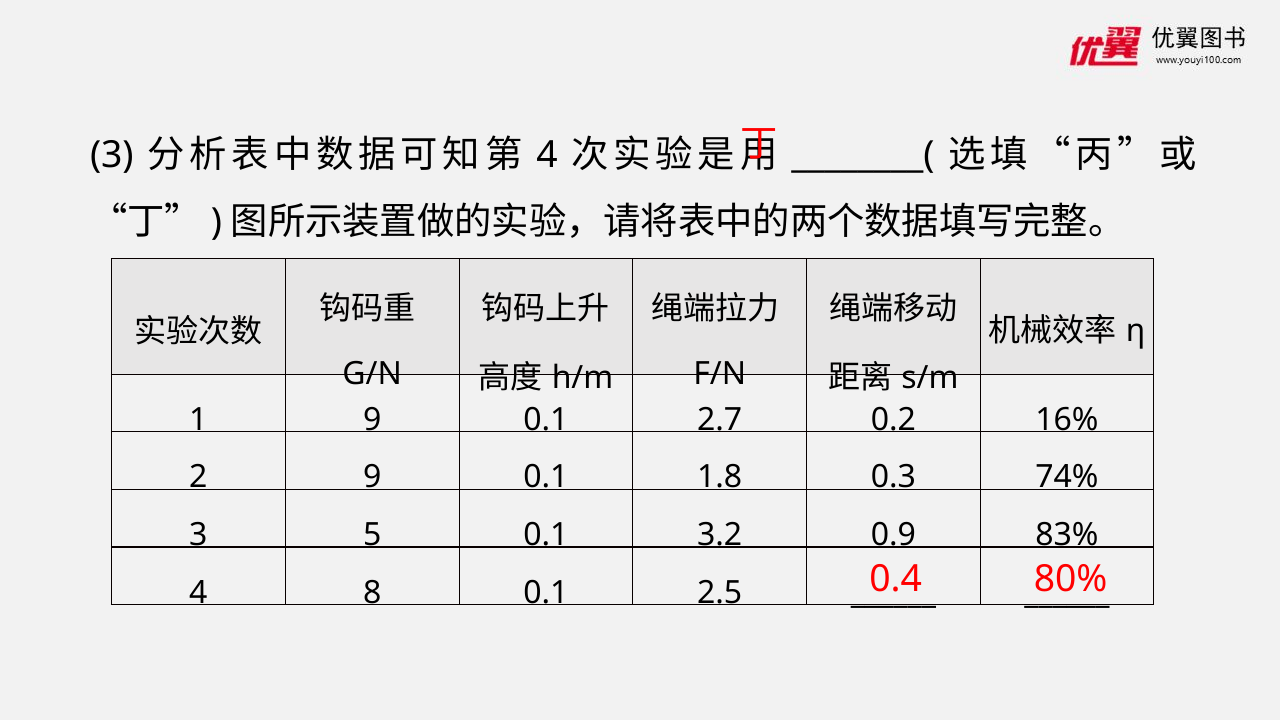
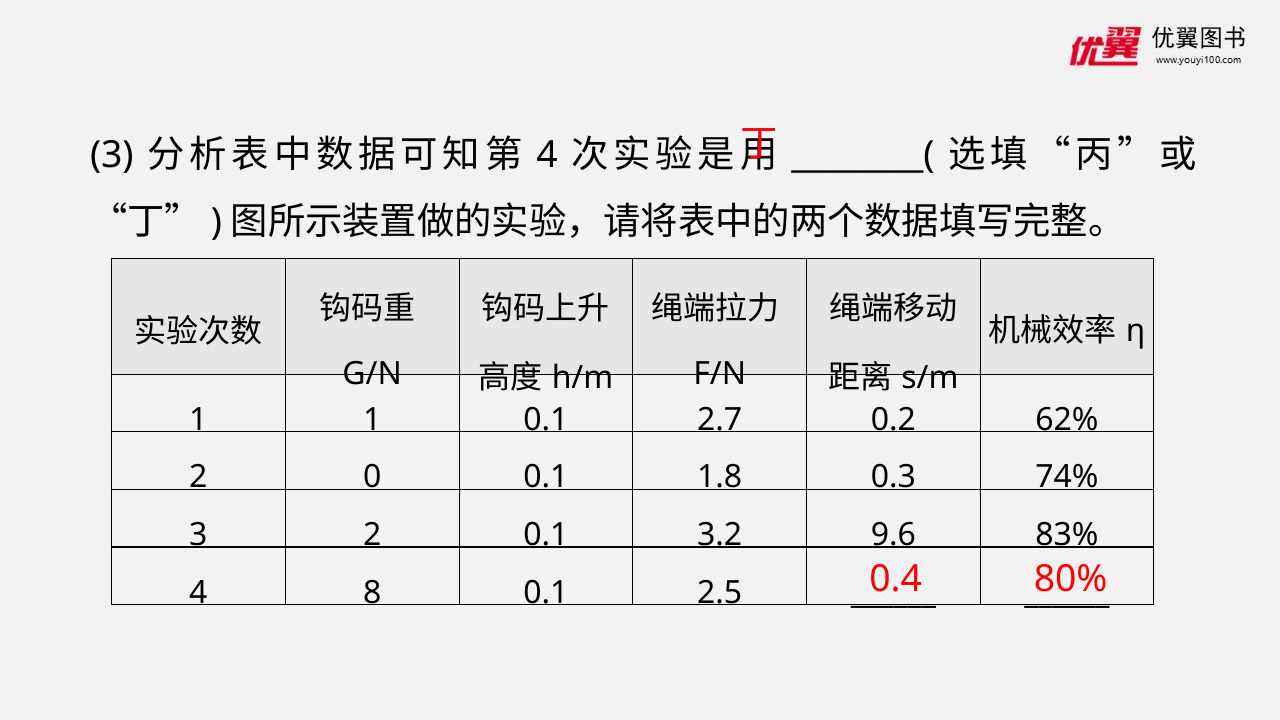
1 9: 9 -> 1 (372, 420)
16%: 16% -> 62% (1067, 420)
2 9: 9 -> 0 (372, 477)
3 5: 5 -> 2 (372, 535)
0.9: 0.9 -> 9.6 (893, 535)
